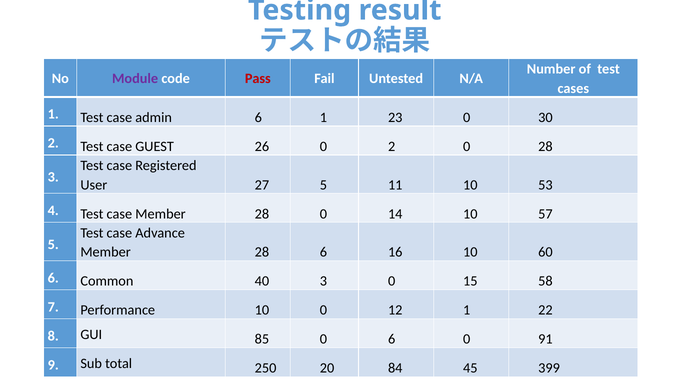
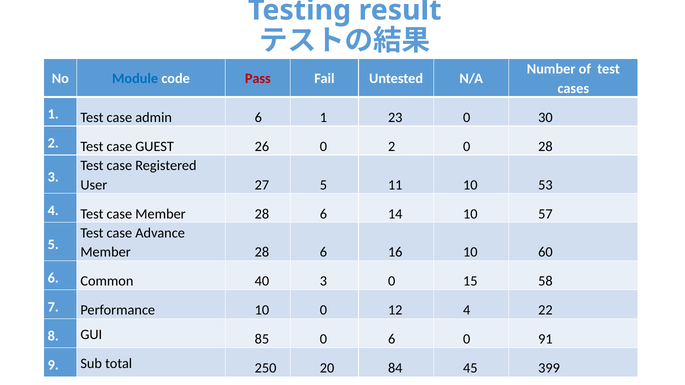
Module colour: purple -> blue (135, 79)
case Member 28 0: 0 -> 6 (323, 214)
12 1: 1 -> 4 (467, 310)
